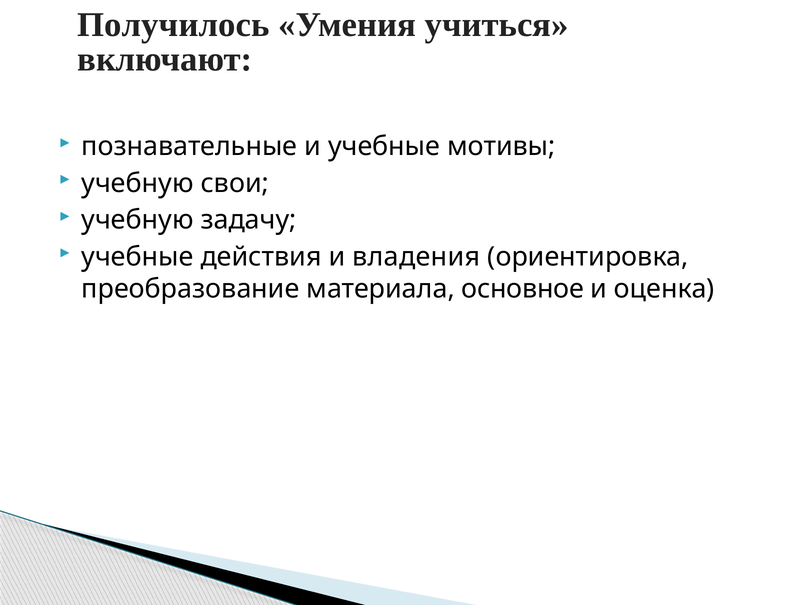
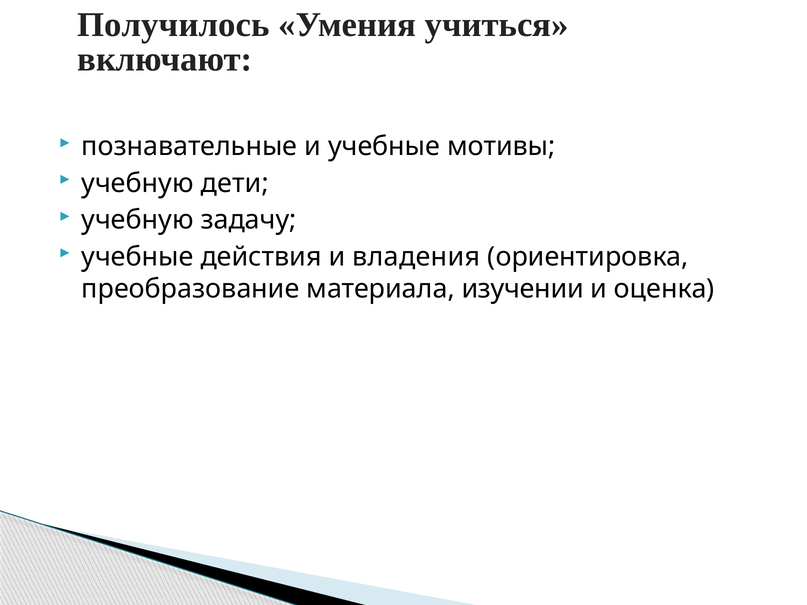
свои: свои -> дети (235, 183)
основное: основное -> изучении (523, 289)
